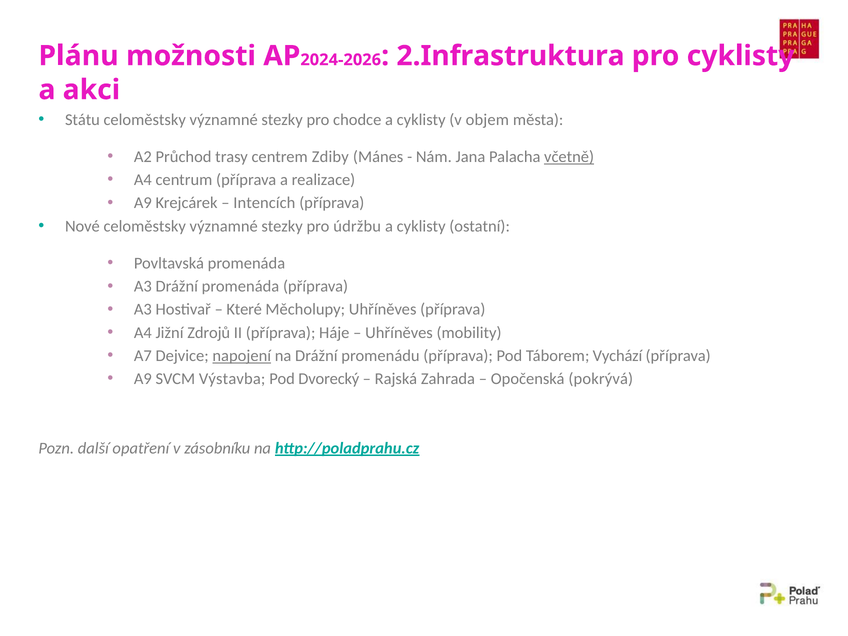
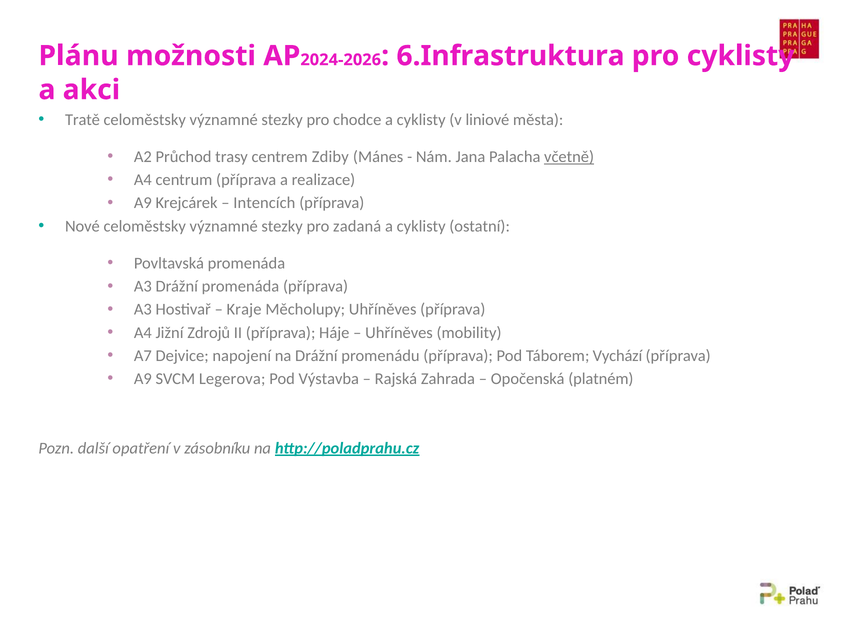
2.Infrastruktura: 2.Infrastruktura -> 6.Infrastruktura (511, 56)
Státu: Státu -> Tratě (82, 120)
objem: objem -> liniové (487, 120)
údržbu: údržbu -> zadaná (357, 226)
Které: Které -> Kraje (244, 310)
napojení underline: present -> none (242, 356)
Výstavba: Výstavba -> Legerova (232, 379)
Dvorecký: Dvorecký -> Výstavba (329, 379)
pokrývá: pokrývá -> platném (601, 379)
